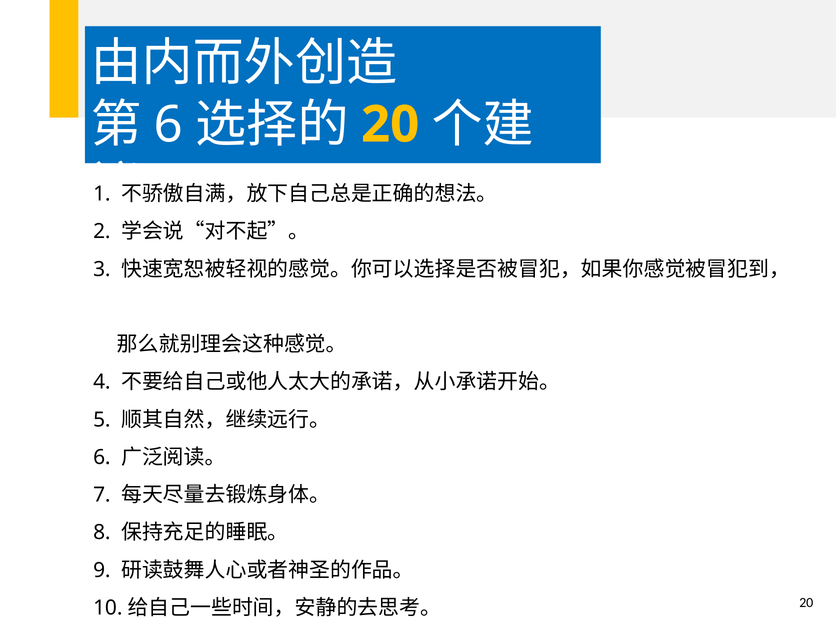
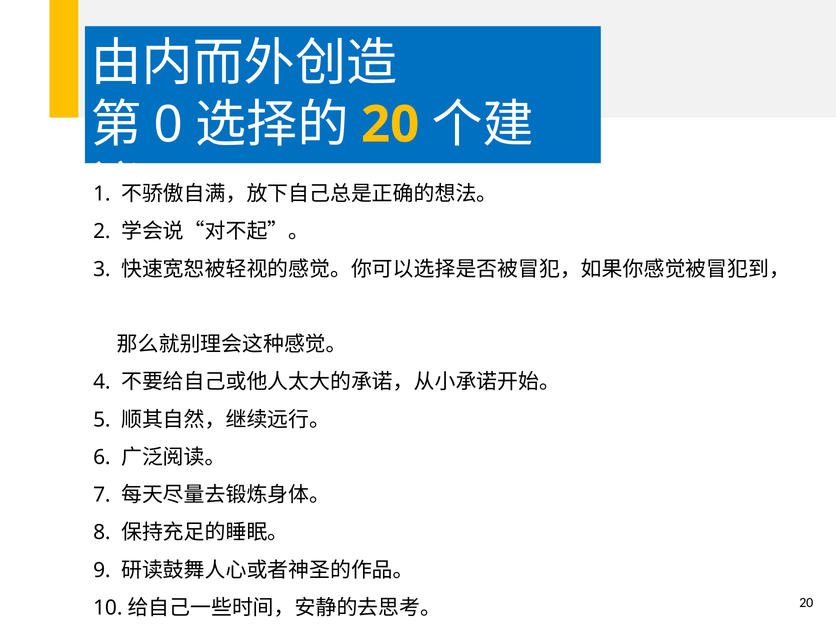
6: 6 -> 0 (169, 125)
